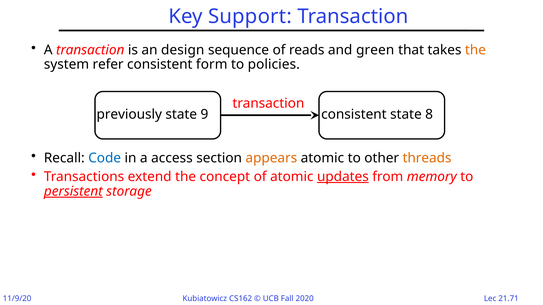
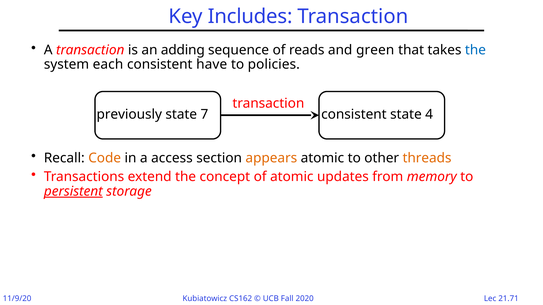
Support: Support -> Includes (250, 16)
design: design -> adding (183, 50)
the colour: orange -> blue (475, 50)
refer: refer -> each (108, 65)
form: form -> have (212, 65)
9: 9 -> 7 (204, 114)
8: 8 -> 4 (429, 114)
Code colour: blue -> orange (105, 158)
updates underline: present -> none (343, 177)
